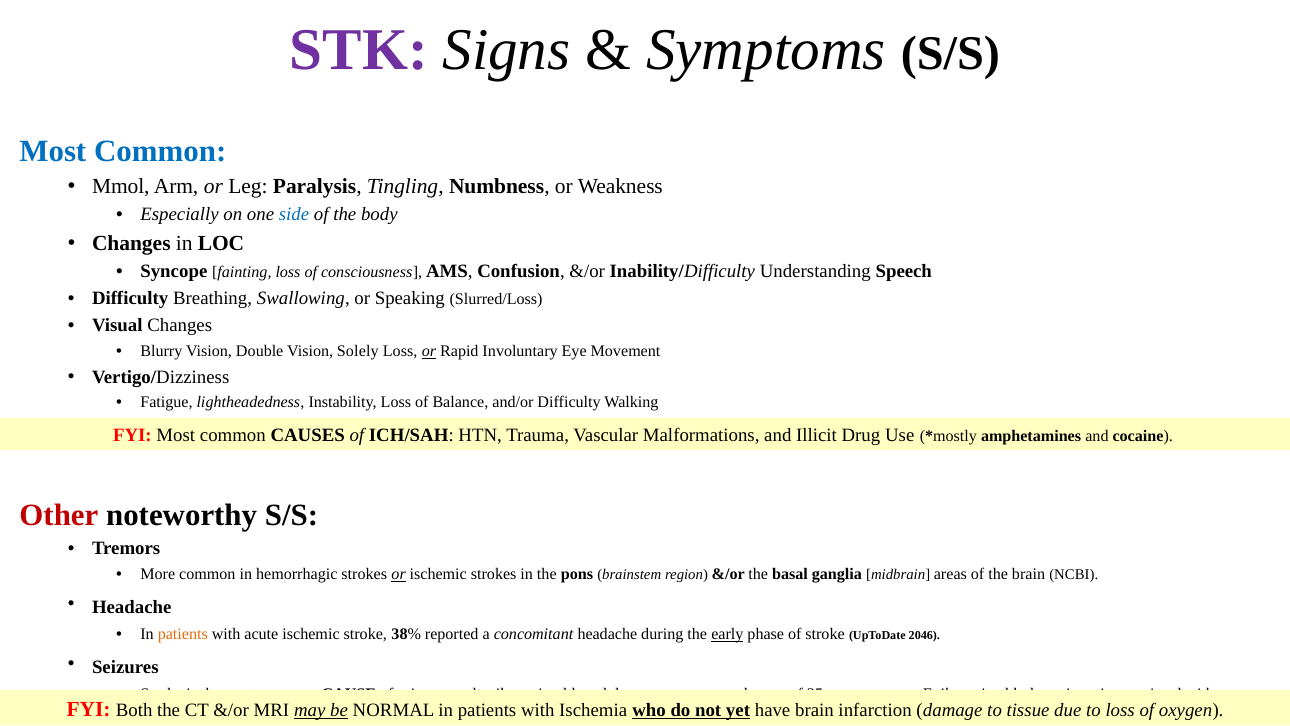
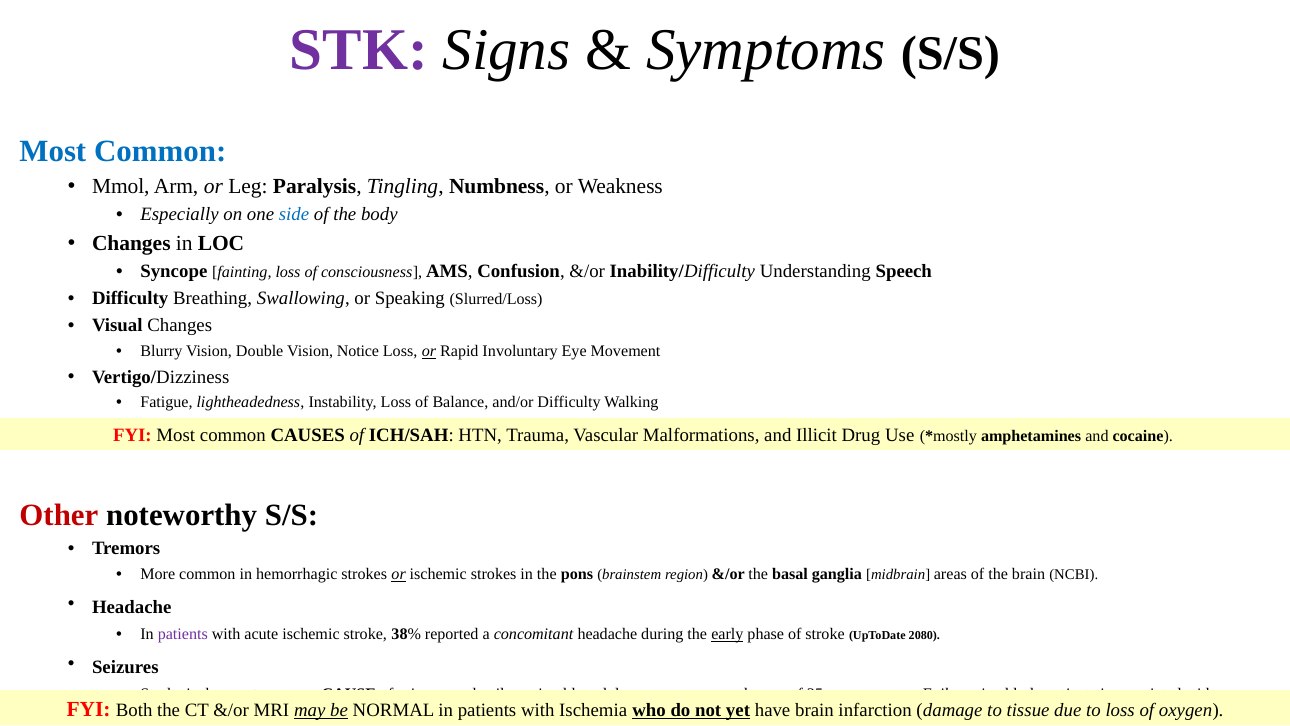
Solely: Solely -> Notice (358, 351)
patients colour: orange -> purple (183, 634)
2046: 2046 -> 2080 (924, 635)
